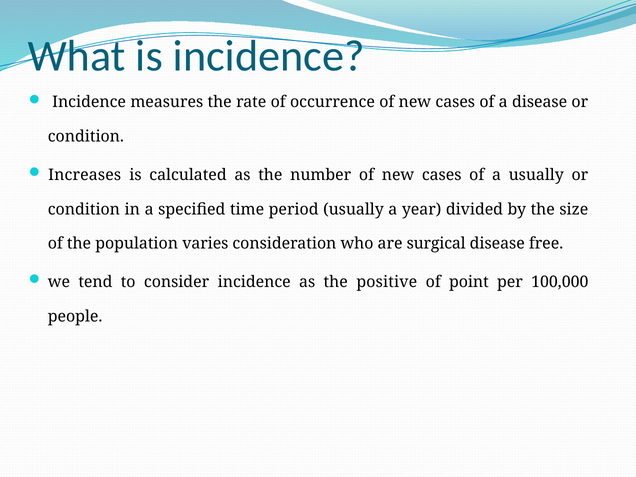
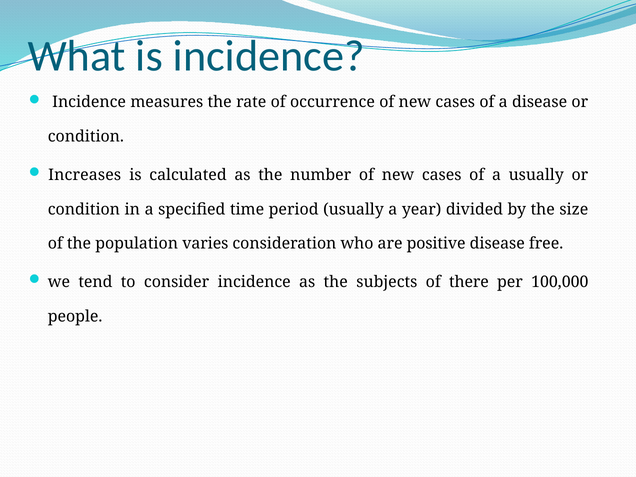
surgical: surgical -> positive (436, 244)
positive: positive -> subjects (387, 282)
point: point -> there (469, 282)
